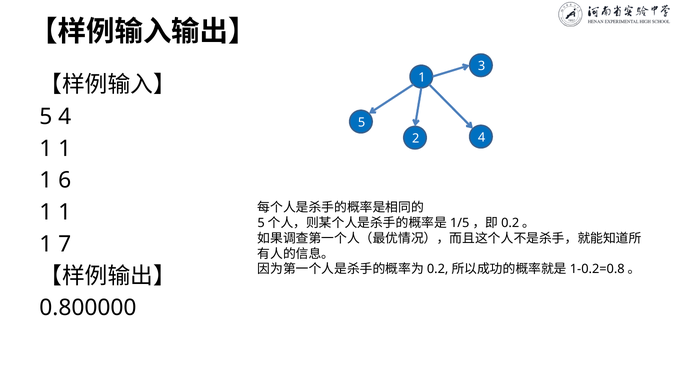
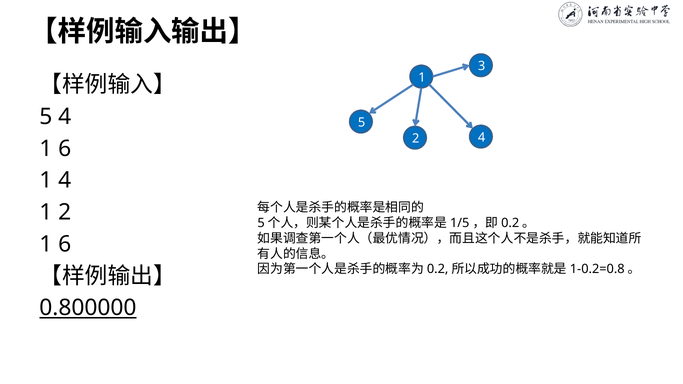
1: 1 -> 6 (65, 149)
1 6: 6 -> 4 (65, 181)
1: 1 -> 2 (65, 212)
7: 7 -> 6 (65, 244)
0.800000 underline: none -> present (88, 308)
